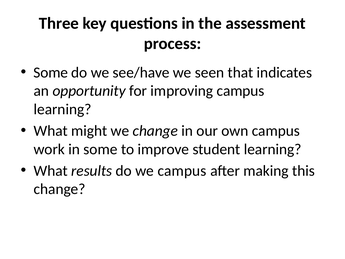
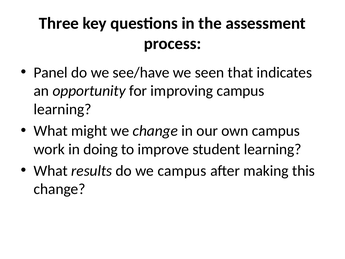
Some: Some -> Panel (51, 72)
in some: some -> doing (101, 149)
